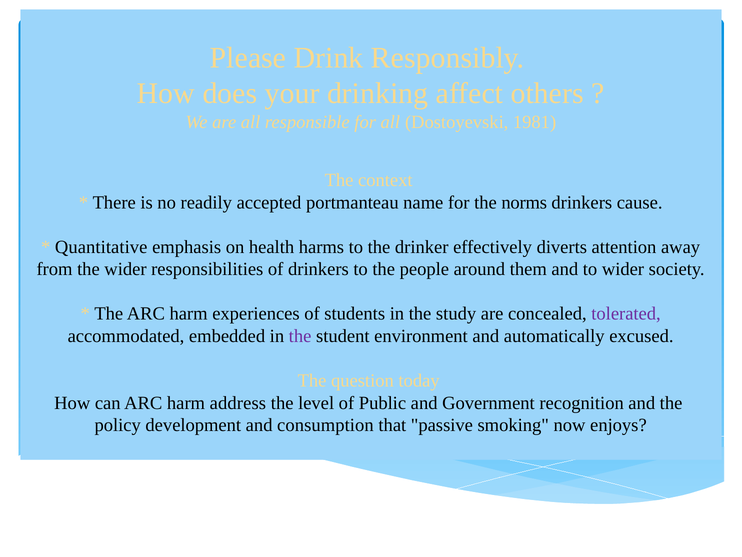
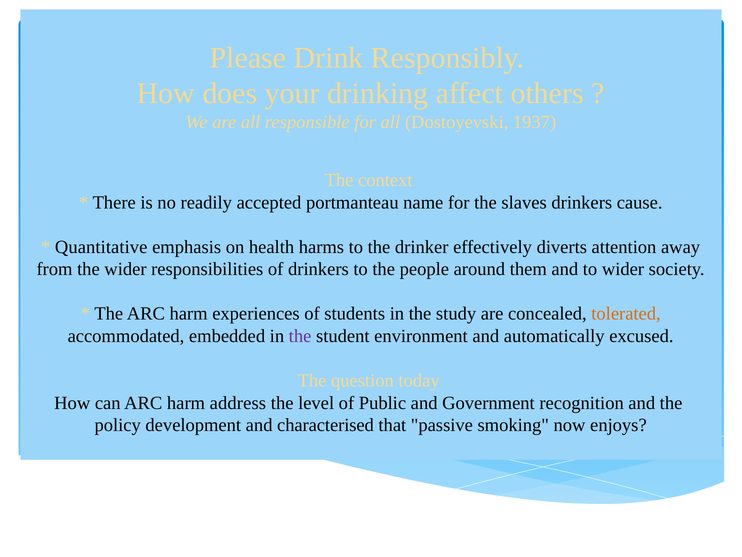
1981: 1981 -> 1937 (535, 122)
norms: norms -> slaves (524, 202)
tolerated colour: purple -> orange (626, 313)
consumption: consumption -> characterised (326, 425)
